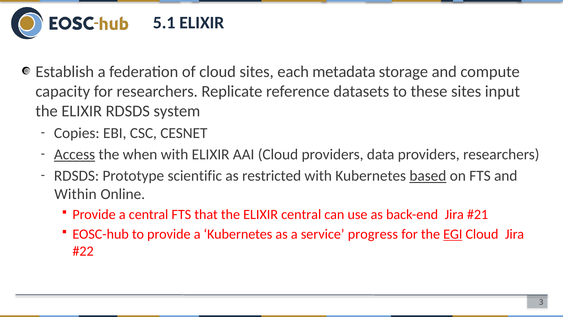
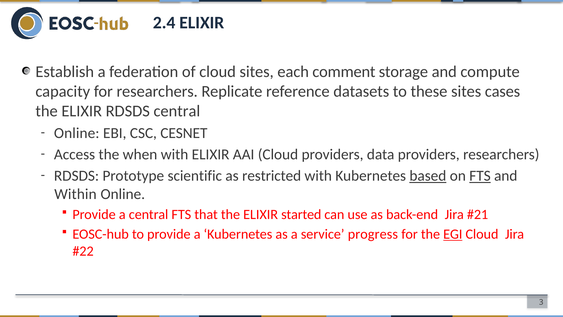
5.1: 5.1 -> 2.4 (164, 23)
metadata: metadata -> comment (344, 72)
input: input -> cases (503, 91)
RDSDS system: system -> central (177, 111)
Copies: Copies -> Online (77, 133)
Access underline: present -> none (75, 154)
FTS underline: none -> present (480, 176)
ELIXIR central: central -> started (301, 214)
